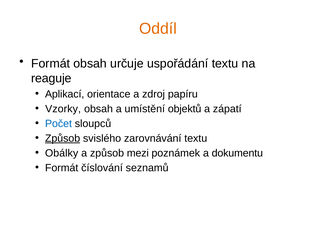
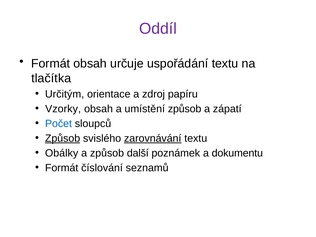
Oddíl colour: orange -> purple (158, 29)
reaguje: reaguje -> tlačítka (51, 78)
Aplikací: Aplikací -> Určitým (65, 94)
umístění objektů: objektů -> způsob (185, 109)
zarovnávání underline: none -> present (153, 138)
mezi: mezi -> další (138, 153)
